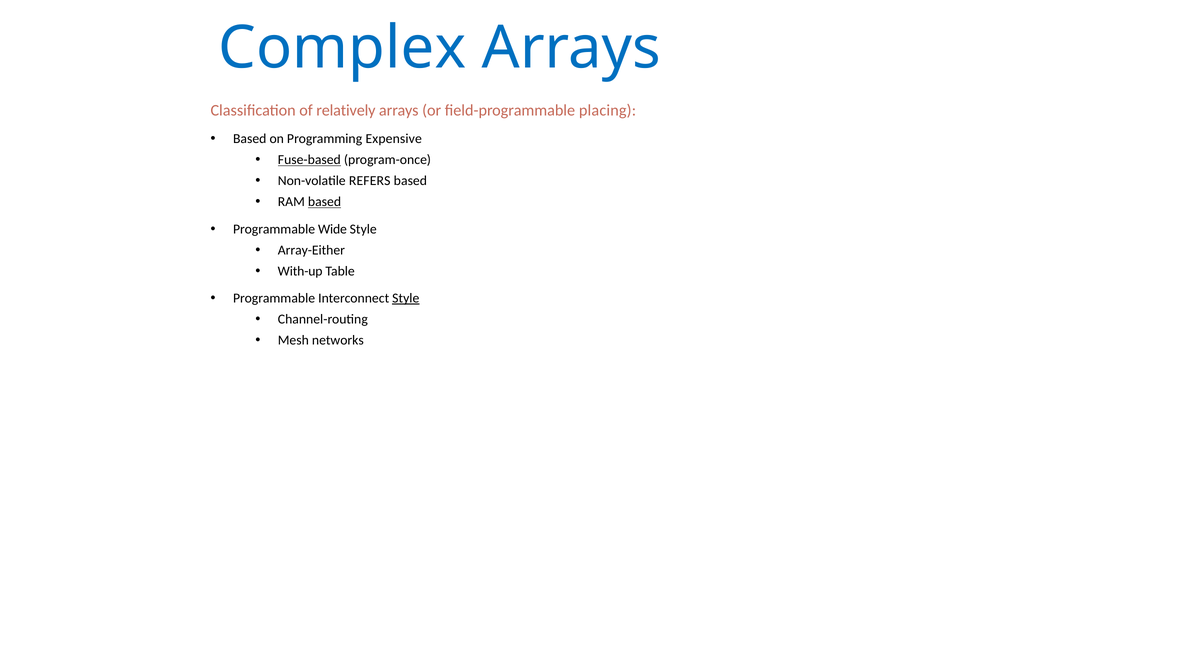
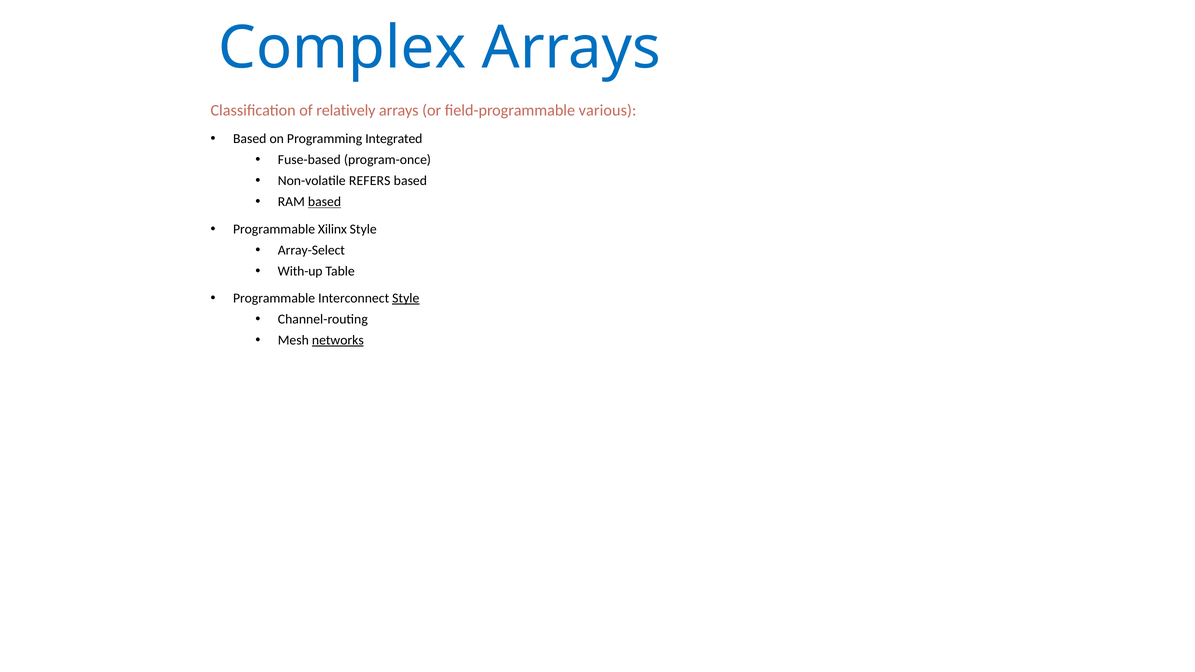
placing: placing -> various (608, 110)
Expensive: Expensive -> Integrated (394, 139)
Fuse-based underline: present -> none (309, 160)
Wide: Wide -> Xilinx (332, 229)
Array-Either: Array-Either -> Array-Select (311, 250)
networks underline: none -> present (338, 340)
